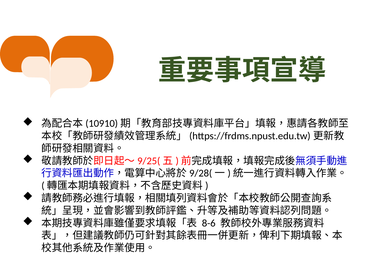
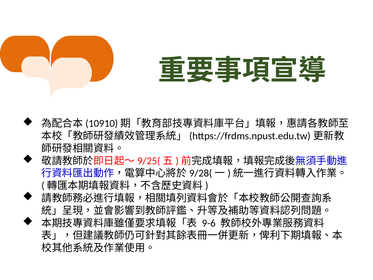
8-6: 8-6 -> 9-6 (209, 223)
